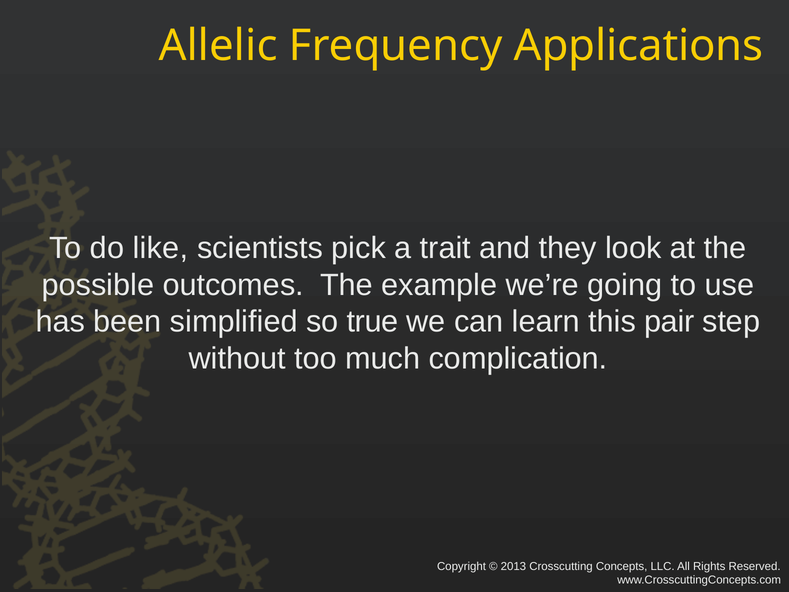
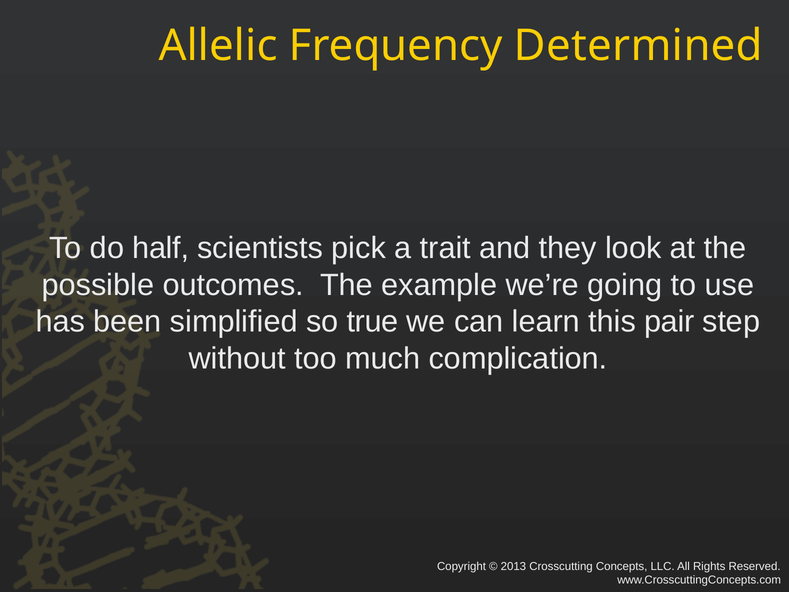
Applications: Applications -> Determined (638, 46)
like: like -> half (161, 248)
